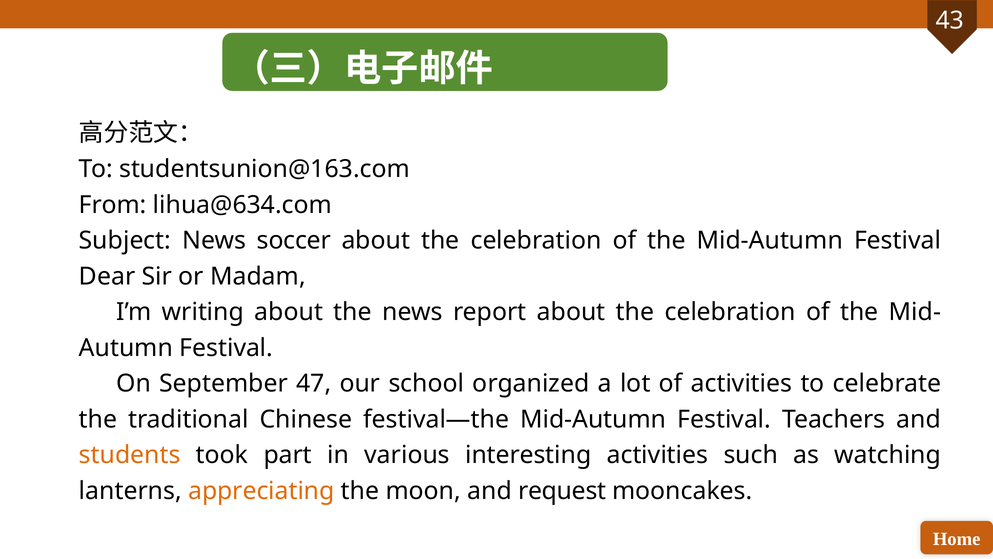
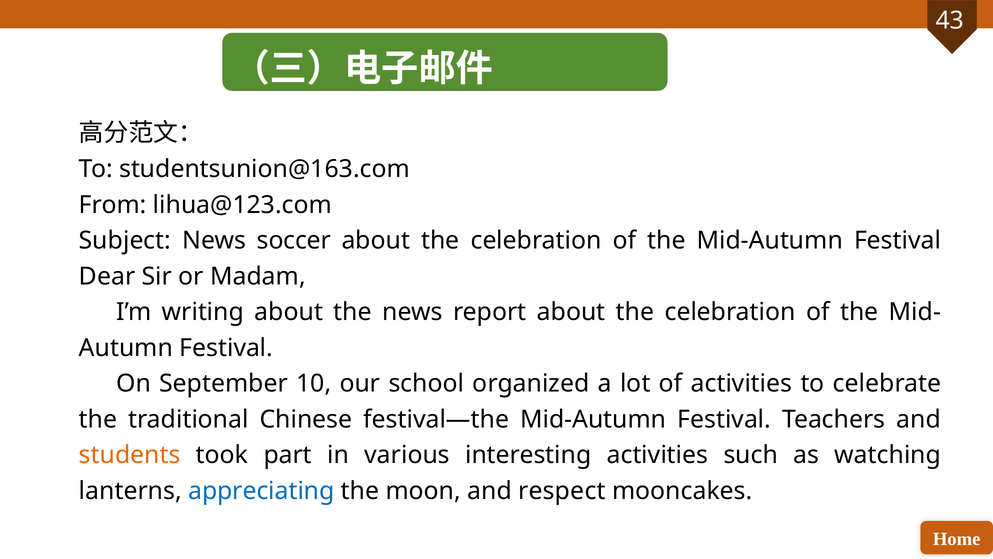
lihua@634.com: lihua@634.com -> lihua@123.com (242, 205)
47: 47 -> 10 (314, 383)
appreciating colour: orange -> blue (261, 491)
request: request -> respect (562, 491)
